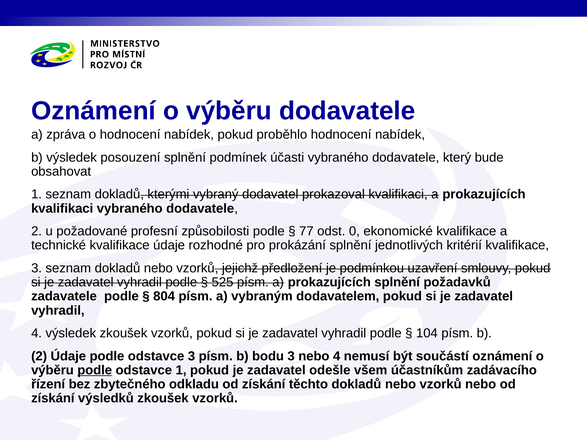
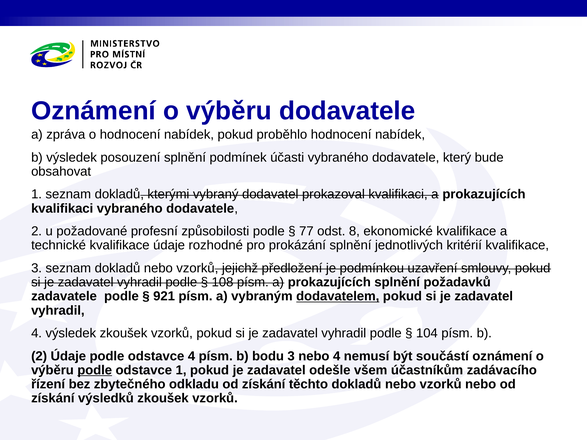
0: 0 -> 8 (354, 231)
525: 525 -> 108 (223, 282)
804: 804 -> 921 (164, 296)
dodavatelem underline: none -> present (338, 296)
odstavce 3: 3 -> 4 (191, 356)
